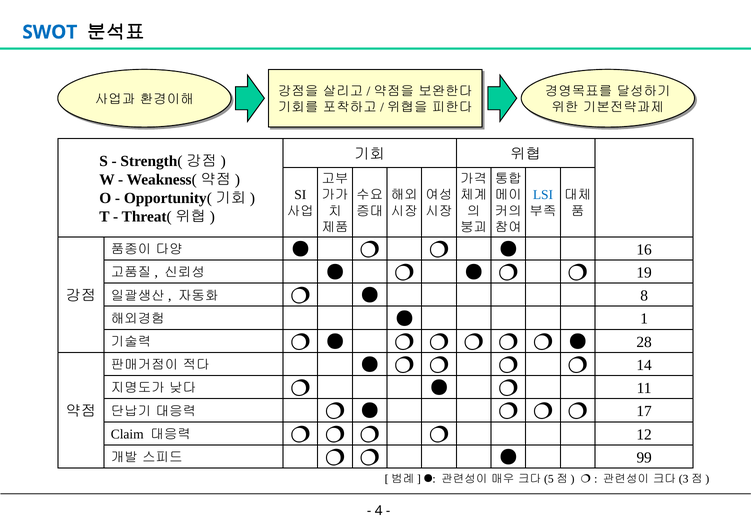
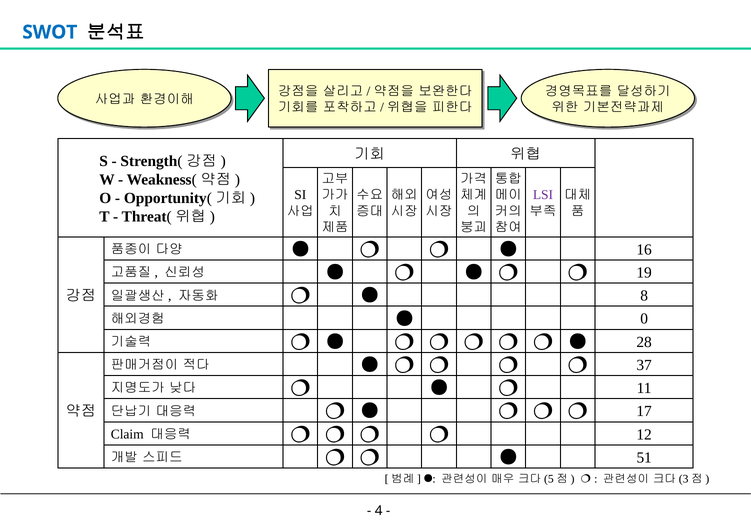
LSI colour: blue -> purple (543, 195)
1: 1 -> 0 (644, 319)
14: 14 -> 37 (644, 365)
99: 99 -> 51 (644, 457)
